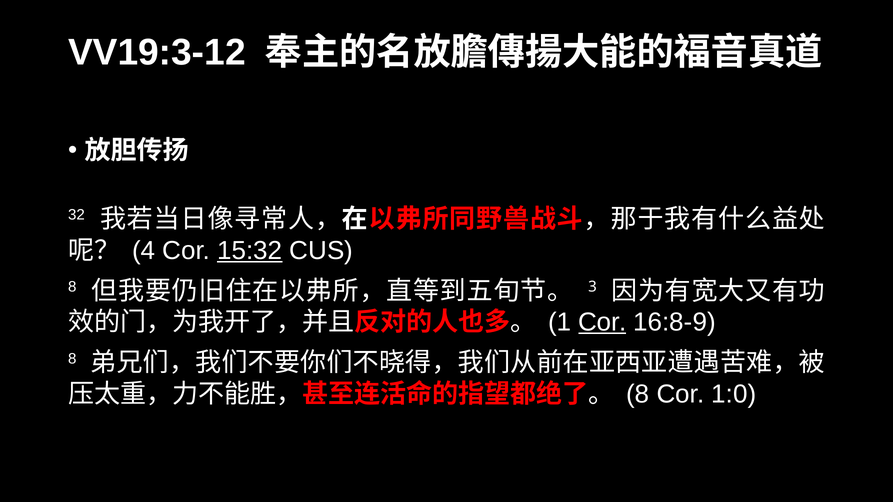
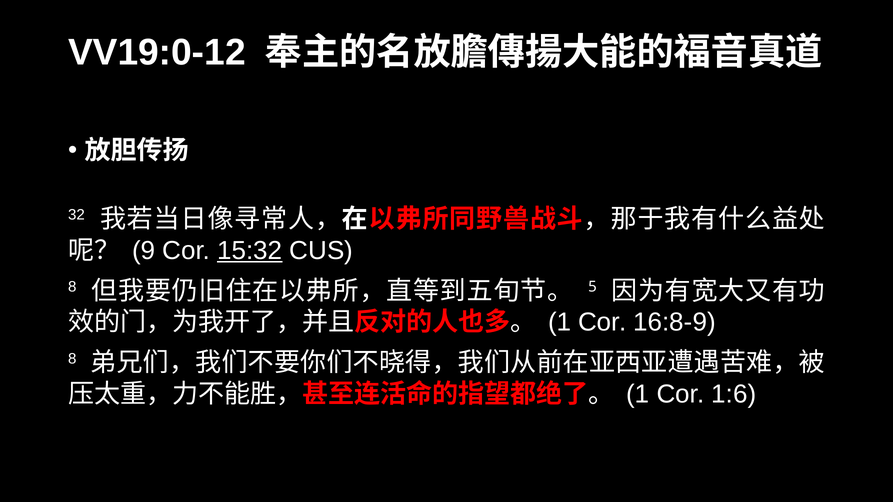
VV19:3-12: VV19:3-12 -> VV19:0-12 (157, 53)
4: 4 -> 9 (144, 251)
3: 3 -> 5 (592, 287)
Cor underline: present -> none (602, 322)
8: 8 -> 1 (638, 394)
1:0: 1:0 -> 1:6 (734, 394)
